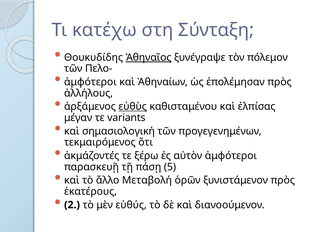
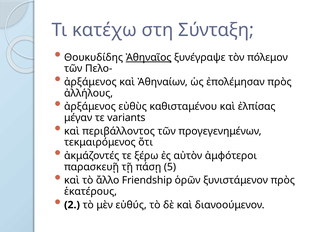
ἀμφότεροι: ἀμφότεροι -> ἀρξάμενος (90, 82)
εὐθὺς underline: present -> none (133, 107)
σημασιολογική: σημασιολογική -> περιβάλλοντος (118, 131)
Μεταβολή: Μεταβολή -> Friendship (147, 181)
